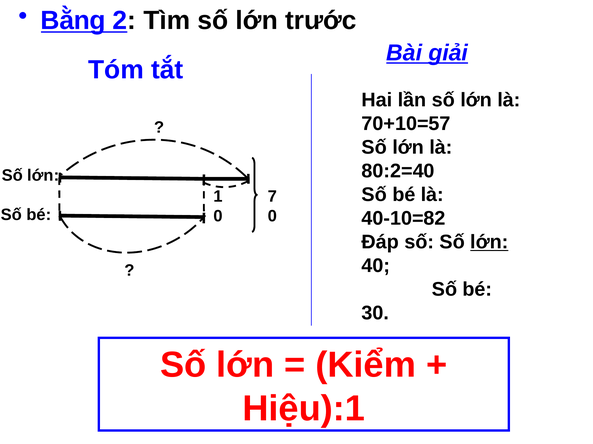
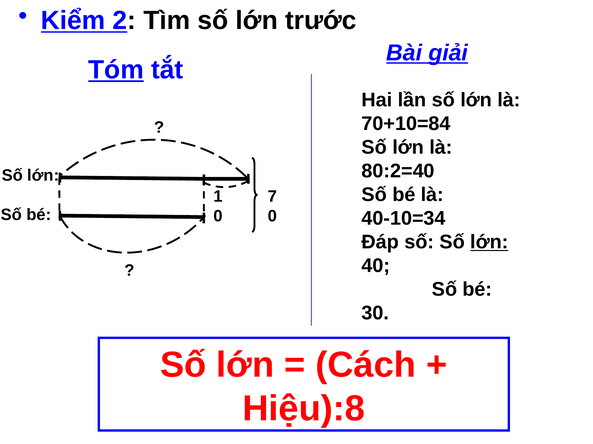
Bằng: Bằng -> Kiểm (73, 21)
Tóm underline: none -> present (116, 70)
70+10=57: 70+10=57 -> 70+10=84 (406, 124)
40-10=82: 40-10=82 -> 40-10=34 (404, 219)
Kiểm: Kiểm -> Cách (366, 366)
Hiệu):1: Hiệu):1 -> Hiệu):8 (304, 409)
